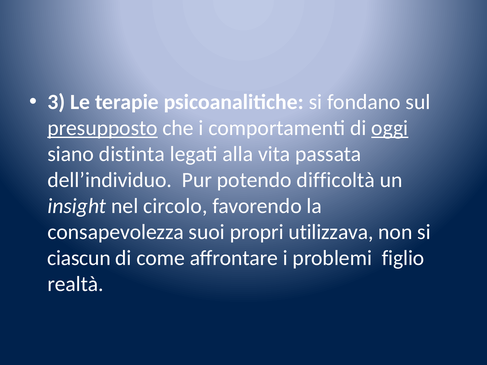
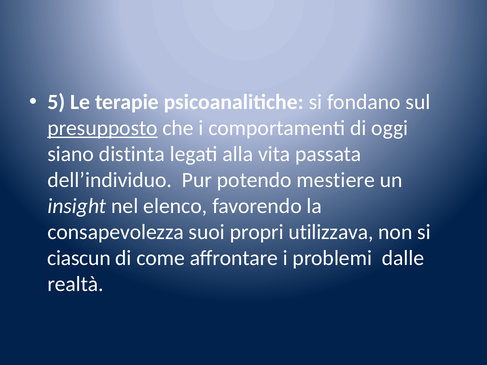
3: 3 -> 5 (56, 102)
oggi underline: present -> none (390, 128)
difficoltà: difficoltà -> mestiere (336, 180)
circolo: circolo -> elenco (175, 206)
figlio: figlio -> dalle (403, 258)
